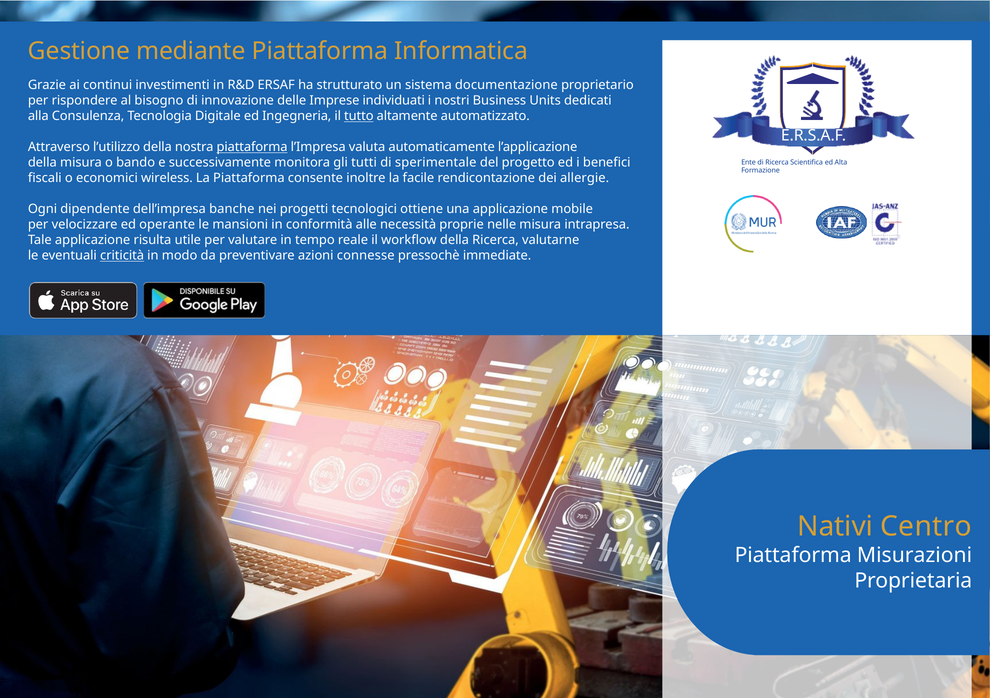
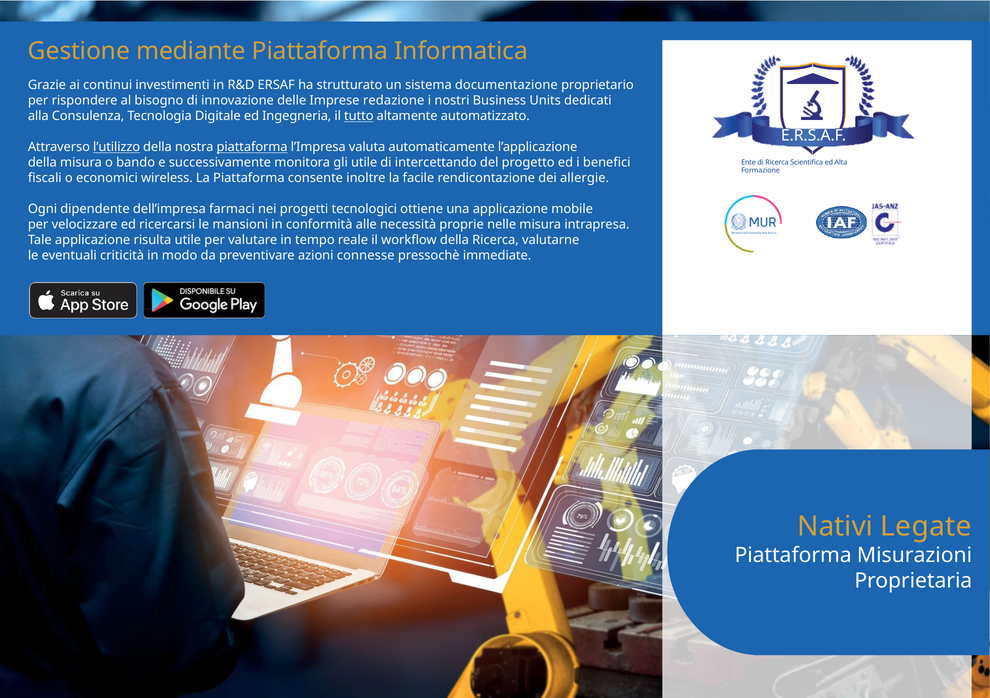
individuati: individuati -> redazione (394, 101)
l’utilizzo underline: none -> present (117, 147)
gli tutti: tutti -> utile (364, 163)
sperimentale: sperimentale -> intercettando (436, 163)
banche: banche -> farmaci (232, 209)
operante: operante -> ricercarsi (167, 225)
criticità underline: present -> none (122, 256)
Centro: Centro -> Legate (926, 527)
